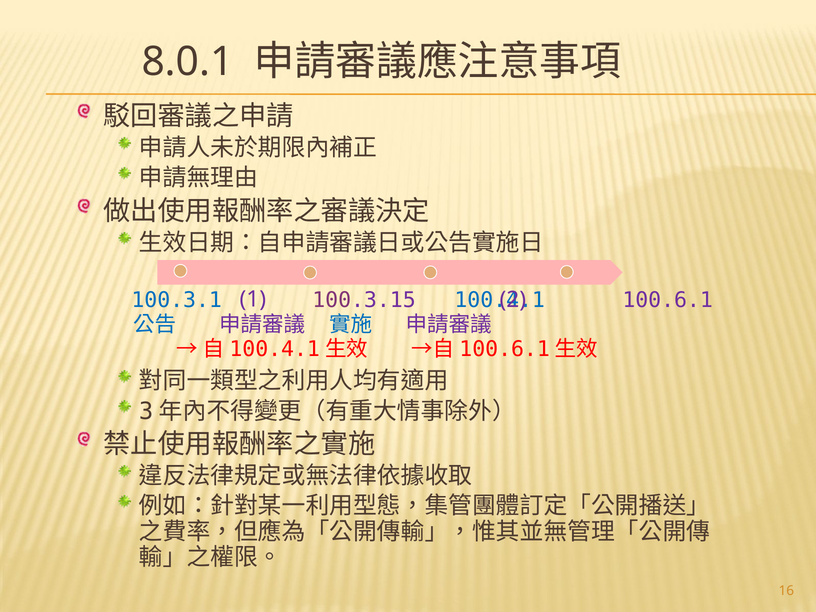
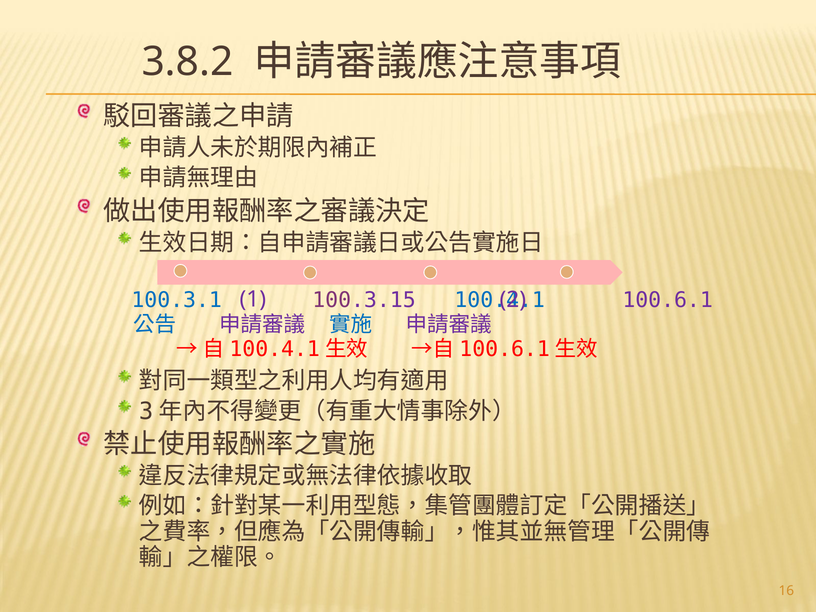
8.0.1: 8.0.1 -> 3.8.2 (188, 62)
